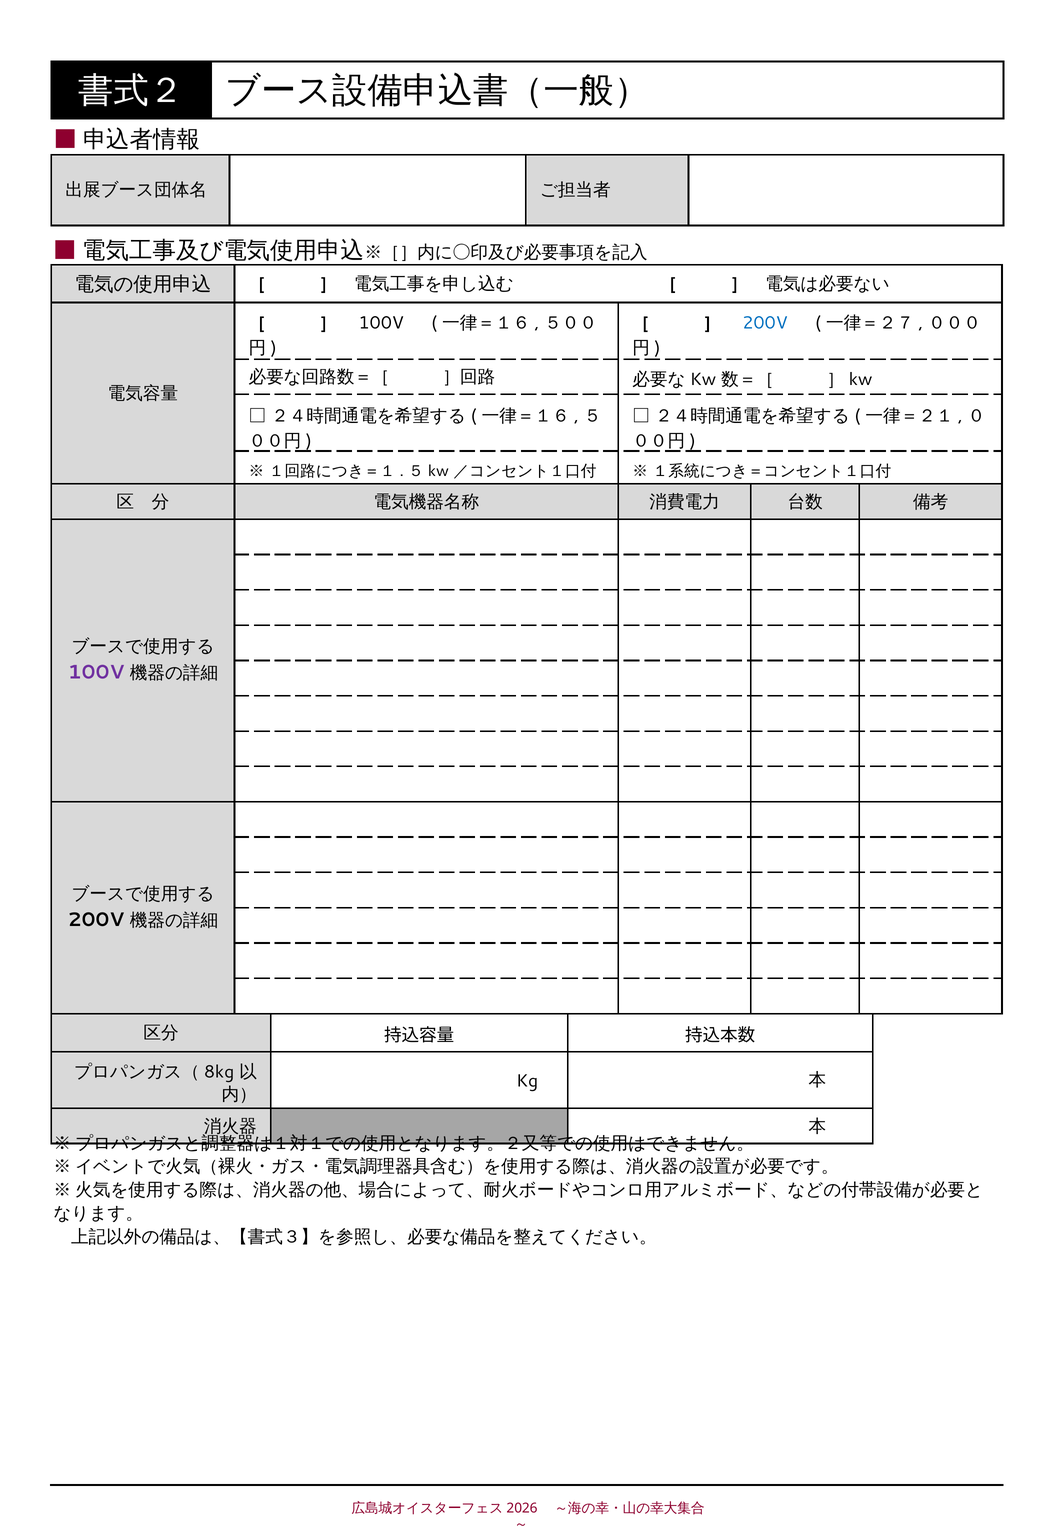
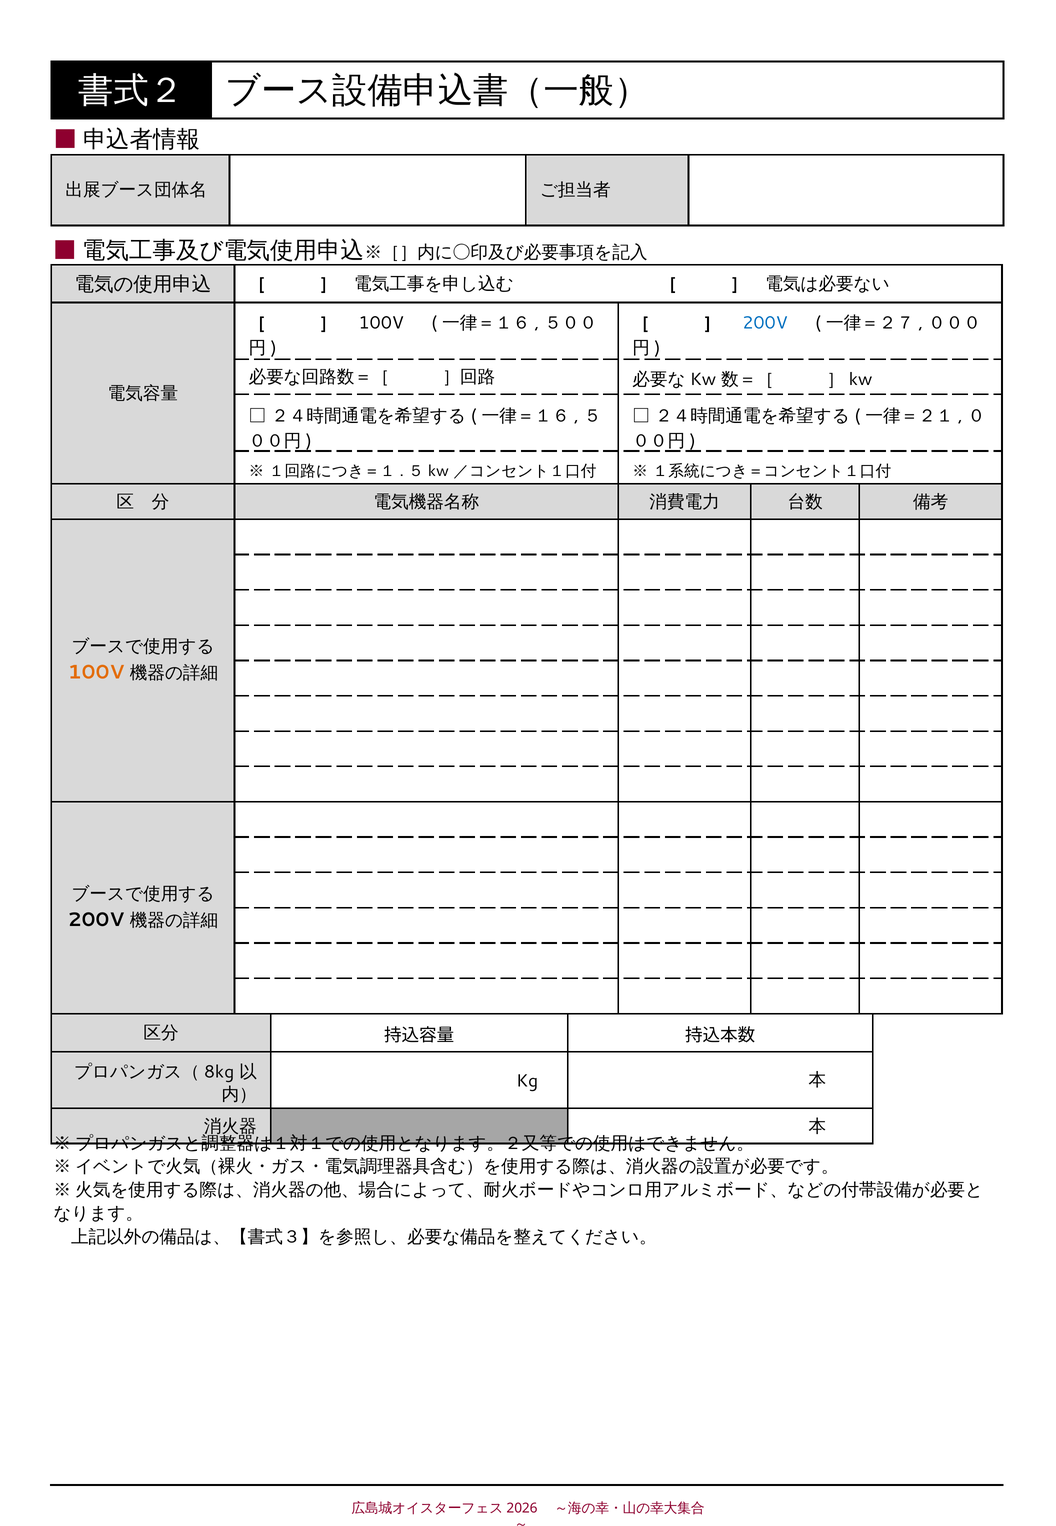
100V colour: purple -> orange (96, 672)
